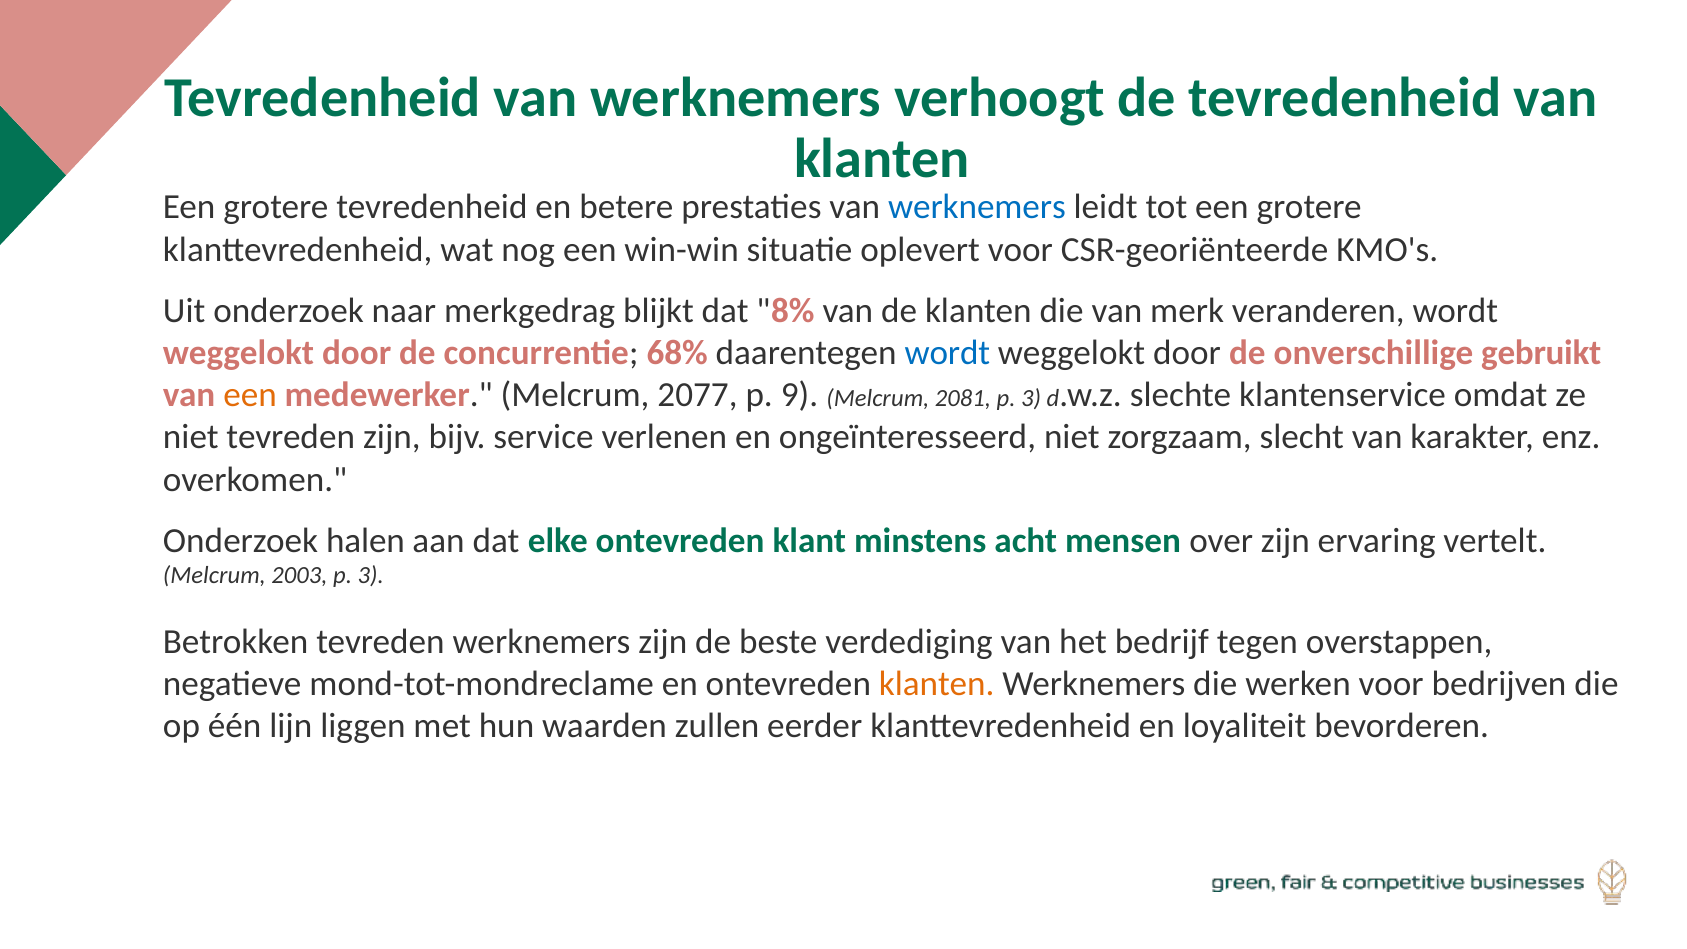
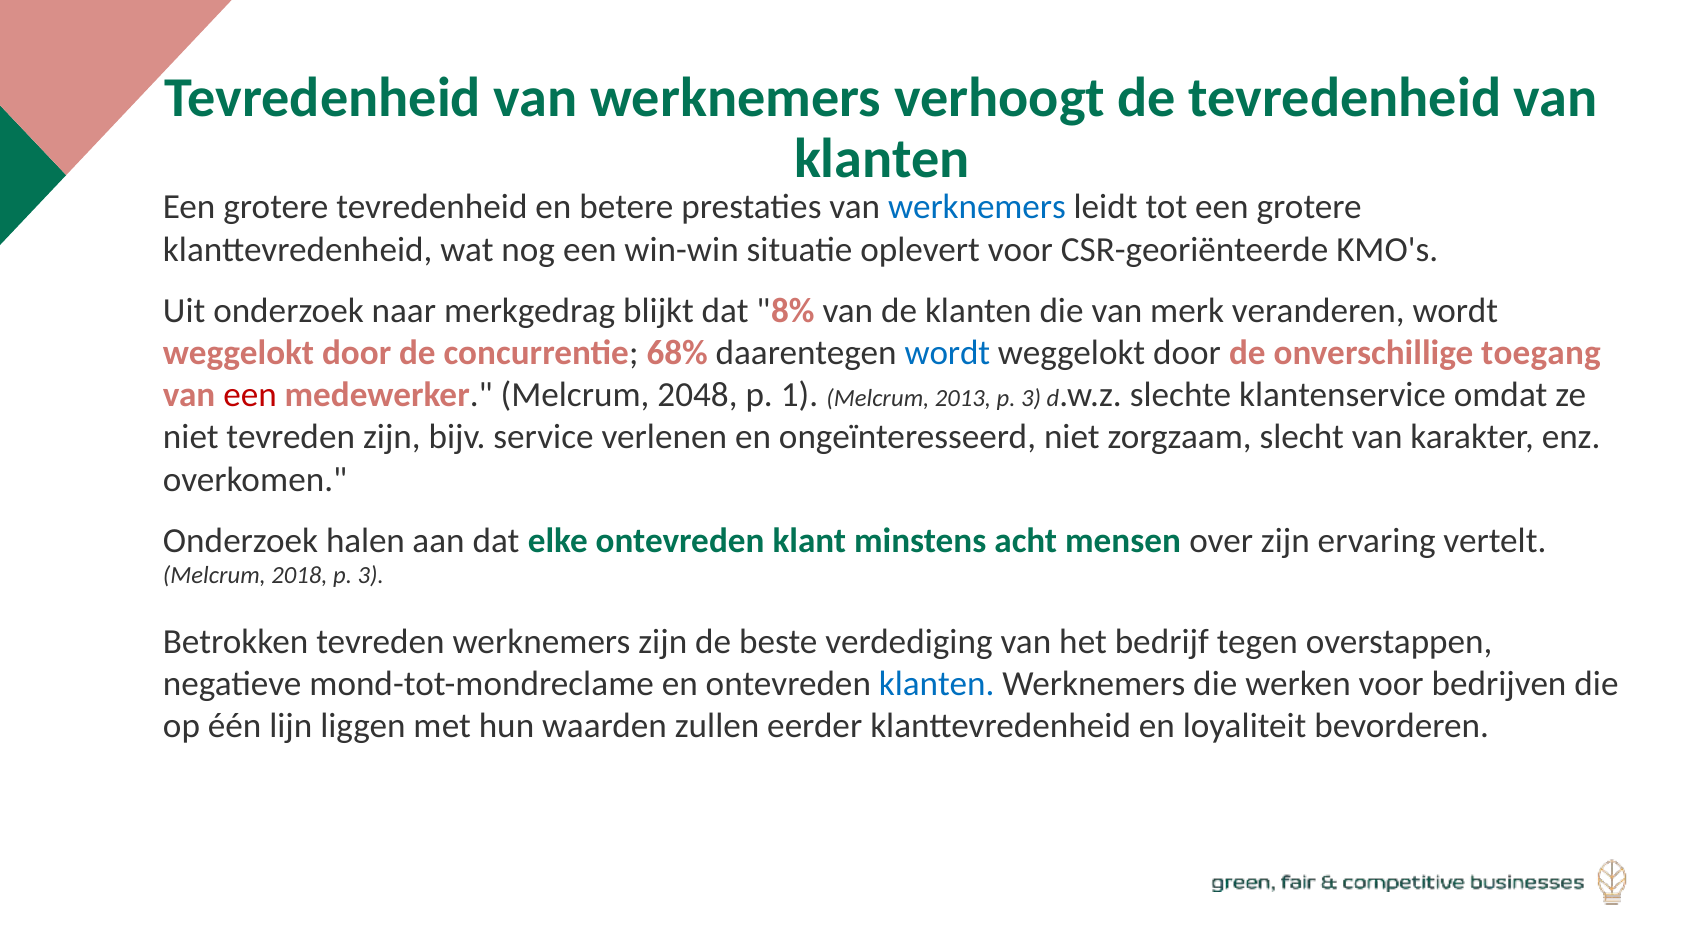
gebruikt: gebruikt -> toegang (1541, 353)
een colour: orange -> red (250, 395)
2077: 2077 -> 2048 (698, 395)
9: 9 -> 1 (799, 395)
2081: 2081 -> 2013 (963, 398)
2003: 2003 -> 2018 (299, 576)
klanten colour: orange -> blue (937, 684)
